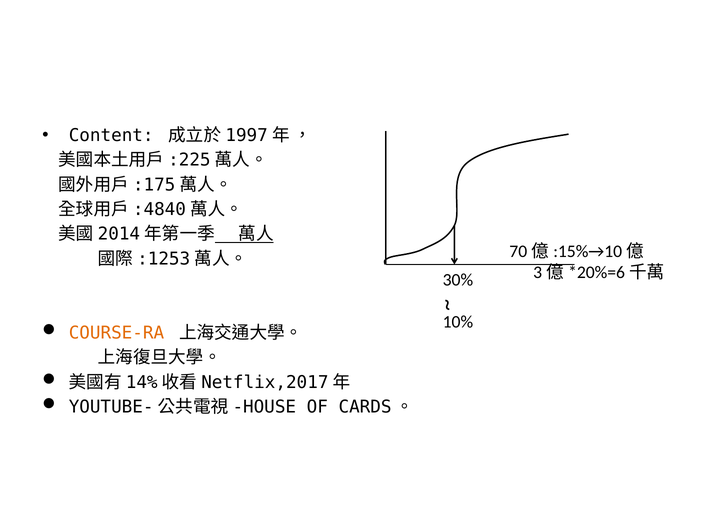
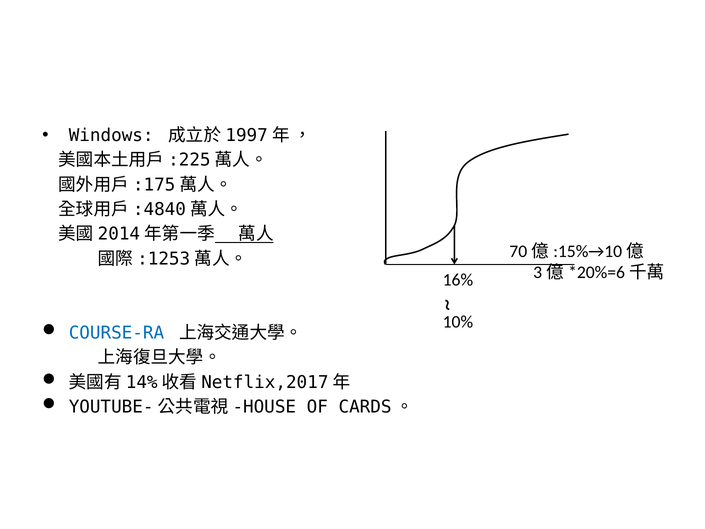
Content: Content -> Windows (111, 135)
30%: 30% -> 16% (458, 280)
COURSE-RA colour: orange -> blue (116, 333)
